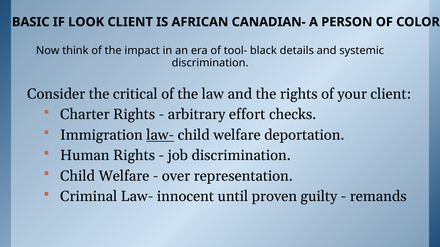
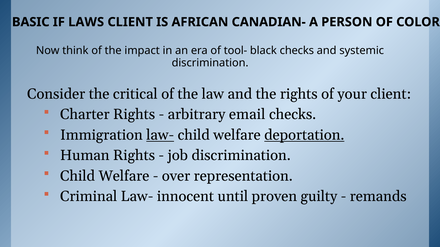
LOOK: LOOK -> LAWS (86, 22)
black details: details -> checks (297, 51)
effort: effort -> email (247, 115)
deportation underline: none -> present (304, 135)
